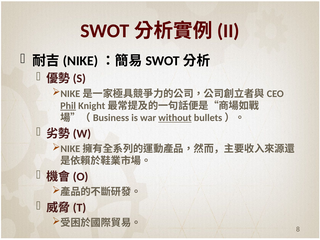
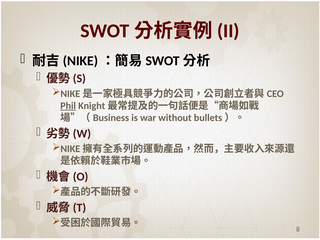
without underline: present -> none (175, 118)
